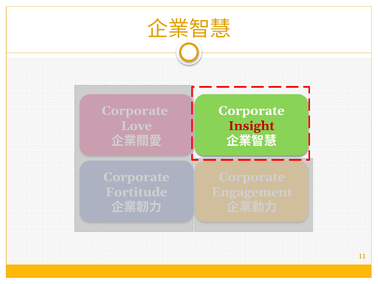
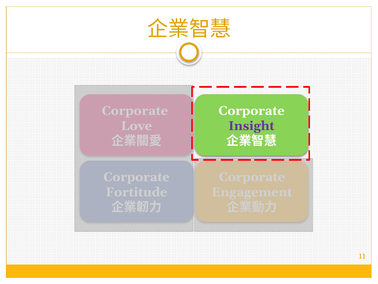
Insight colour: red -> purple (251, 126)
